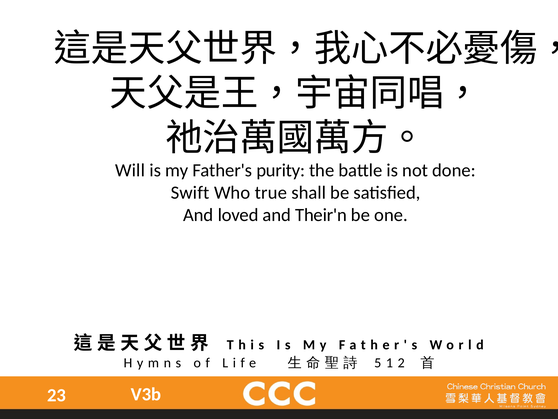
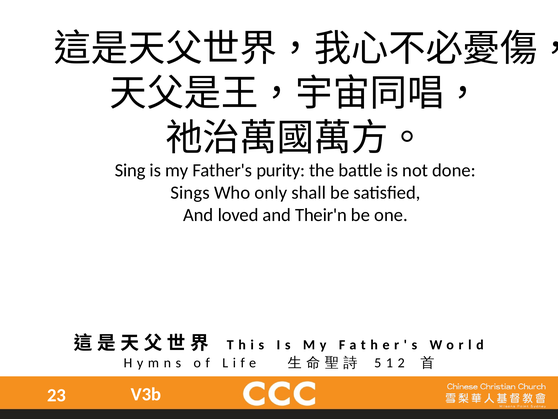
Will: Will -> Sing (130, 170)
Swift: Swift -> Sings (190, 193)
true: true -> only (271, 193)
